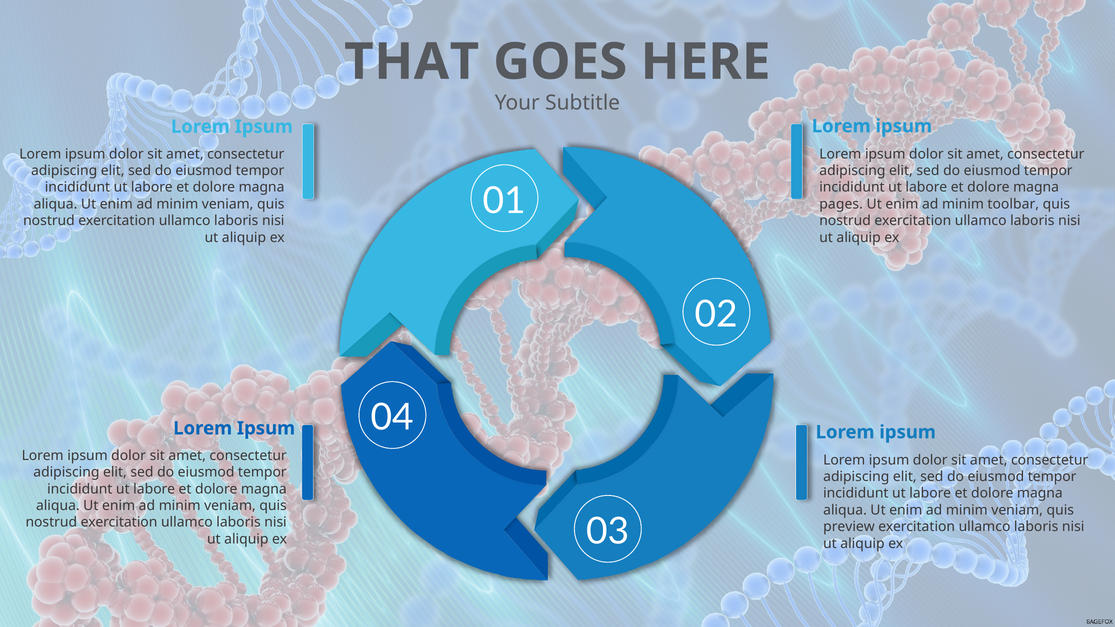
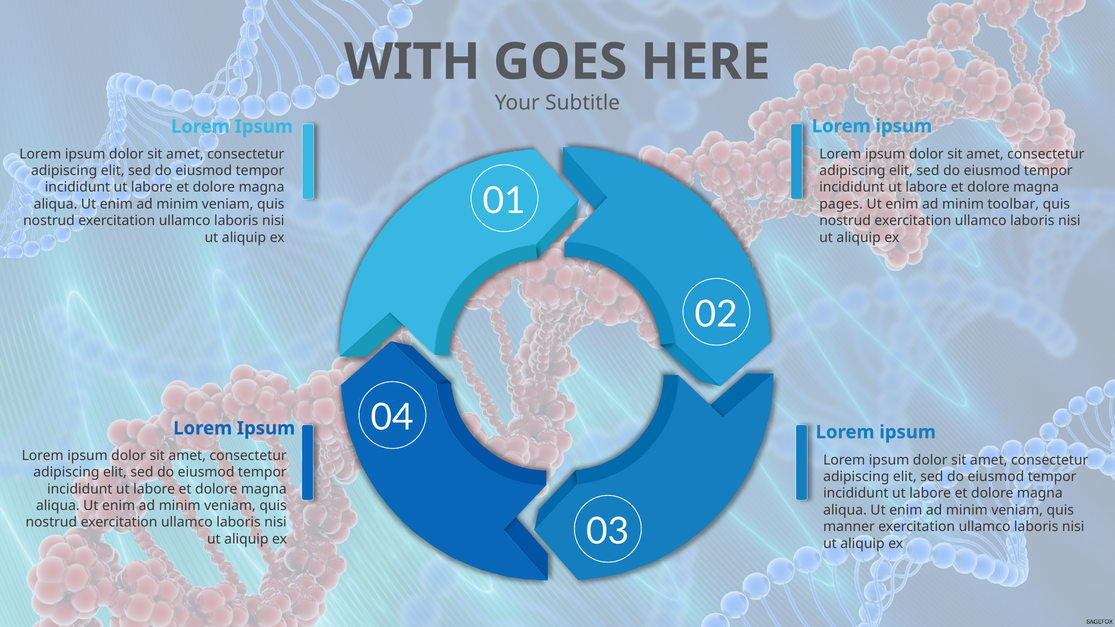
THAT: THAT -> WITH (412, 62)
preview: preview -> manner (849, 527)
